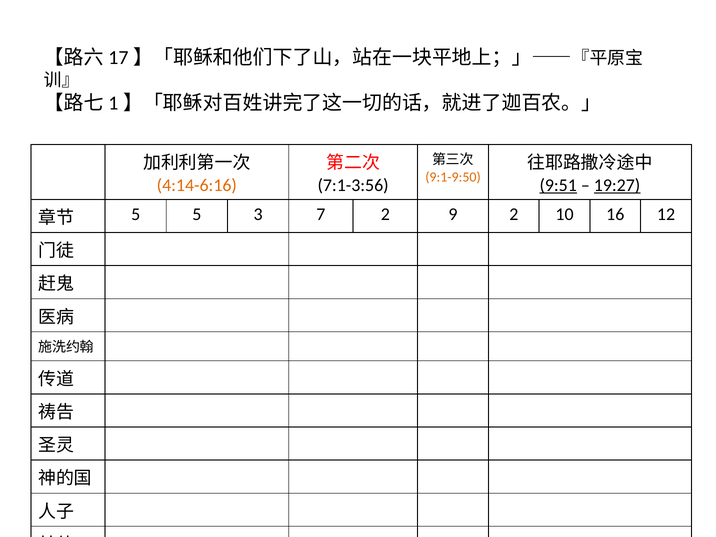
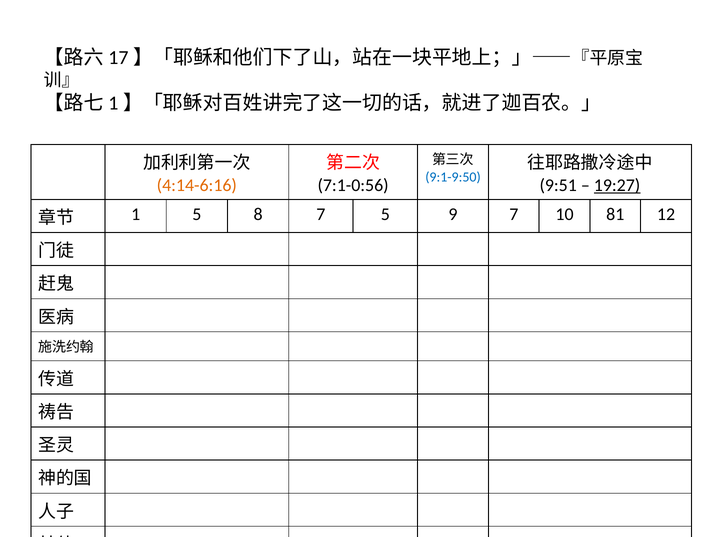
9:1-9:50 colour: orange -> blue (453, 177)
7:1-3:56: 7:1-3:56 -> 7:1-0:56 (353, 185)
9:51 underline: present -> none (558, 185)
5: 5 -> 1 (136, 214)
3: 3 -> 8 (258, 214)
7 2: 2 -> 5 (385, 214)
9 2: 2 -> 7 (514, 214)
16: 16 -> 81 (615, 214)
